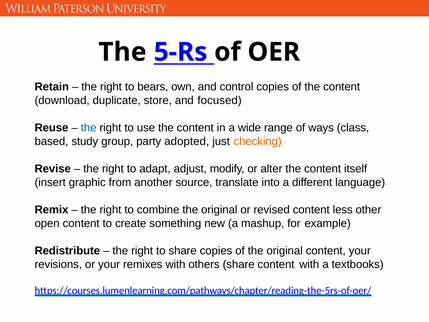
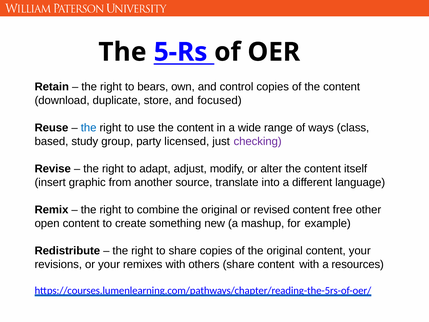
adopted: adopted -> licensed (187, 141)
checking colour: orange -> purple (258, 141)
less: less -> free (343, 210)
textbooks: textbooks -> resources (358, 264)
